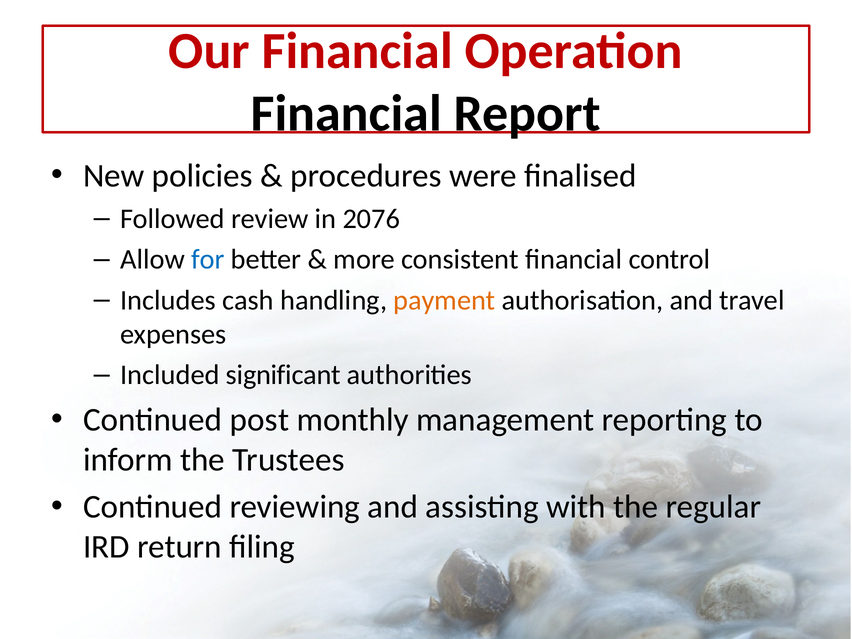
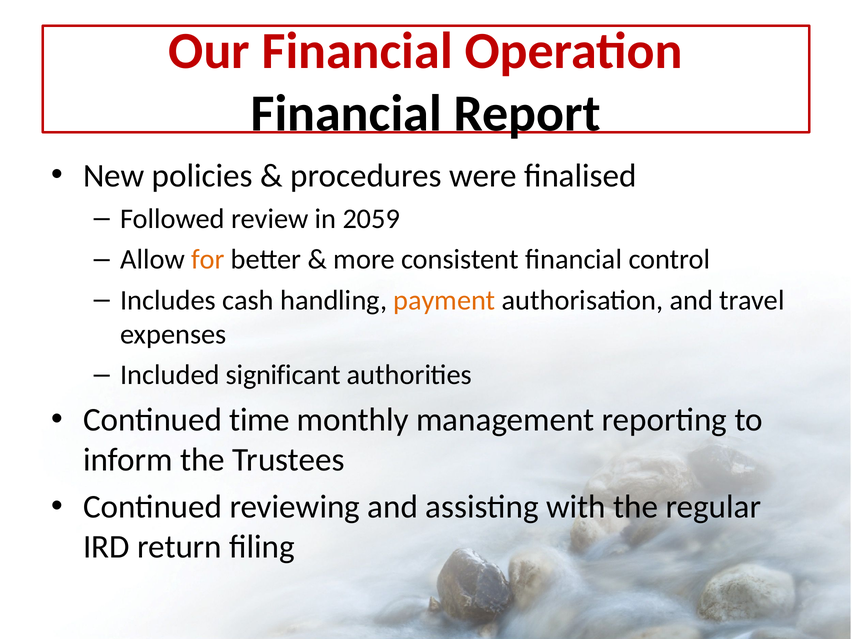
2076: 2076 -> 2059 (371, 219)
for colour: blue -> orange (208, 260)
post: post -> time (260, 420)
